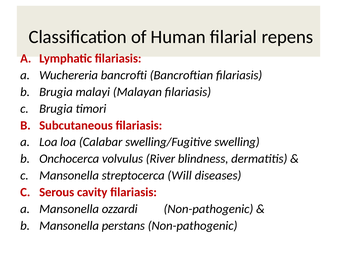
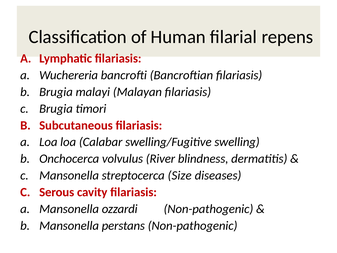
Will: Will -> Size (180, 175)
